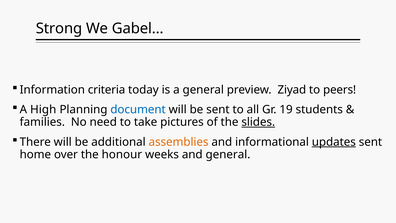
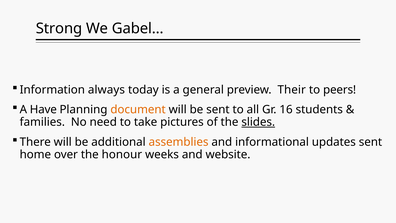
criteria: criteria -> always (106, 90)
Ziyad: Ziyad -> Their (292, 90)
High: High -> Have (43, 109)
document colour: blue -> orange (138, 109)
19: 19 -> 16 (286, 109)
updates underline: present -> none (334, 142)
and general: general -> website (228, 154)
